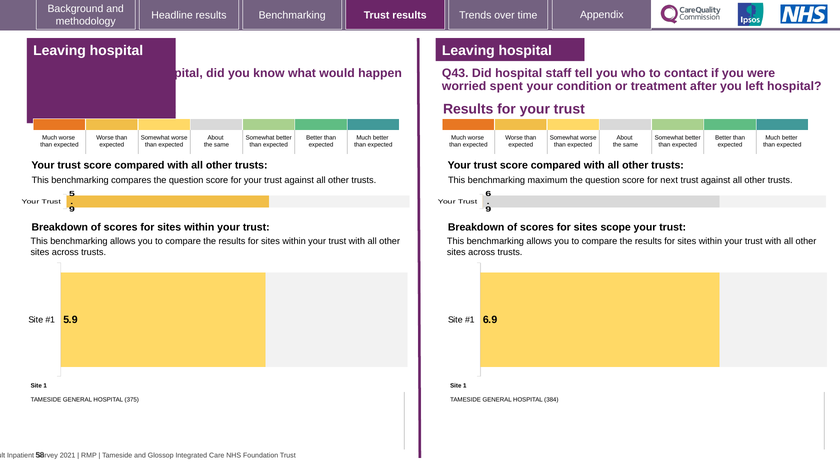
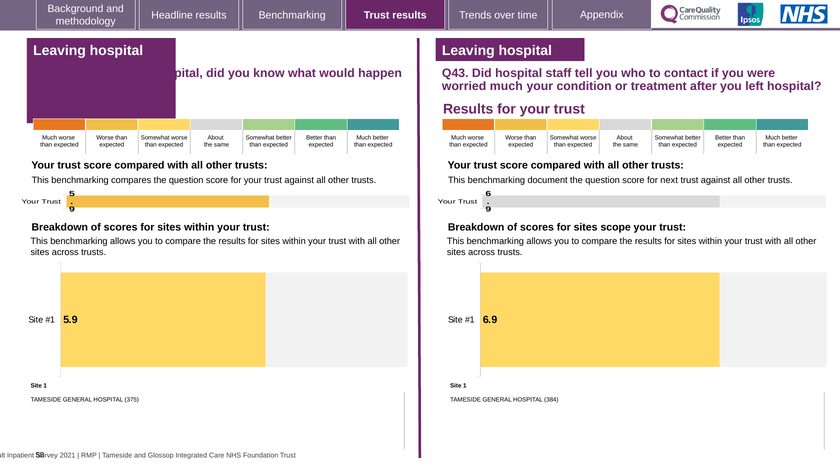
worried spent: spent -> much (506, 87)
maximum: maximum -> document (548, 180)
